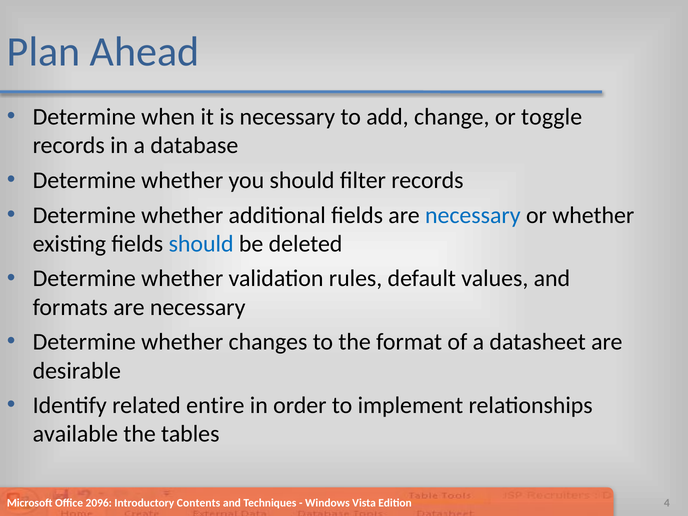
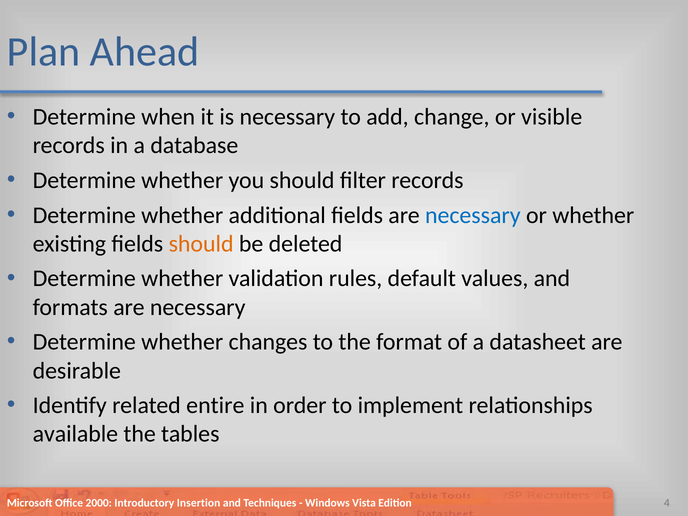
toggle: toggle -> visible (552, 117)
should colour: blue -> orange (201, 244)
2096: 2096 -> 2000 (99, 503)
Contents: Contents -> Insertion (199, 503)
